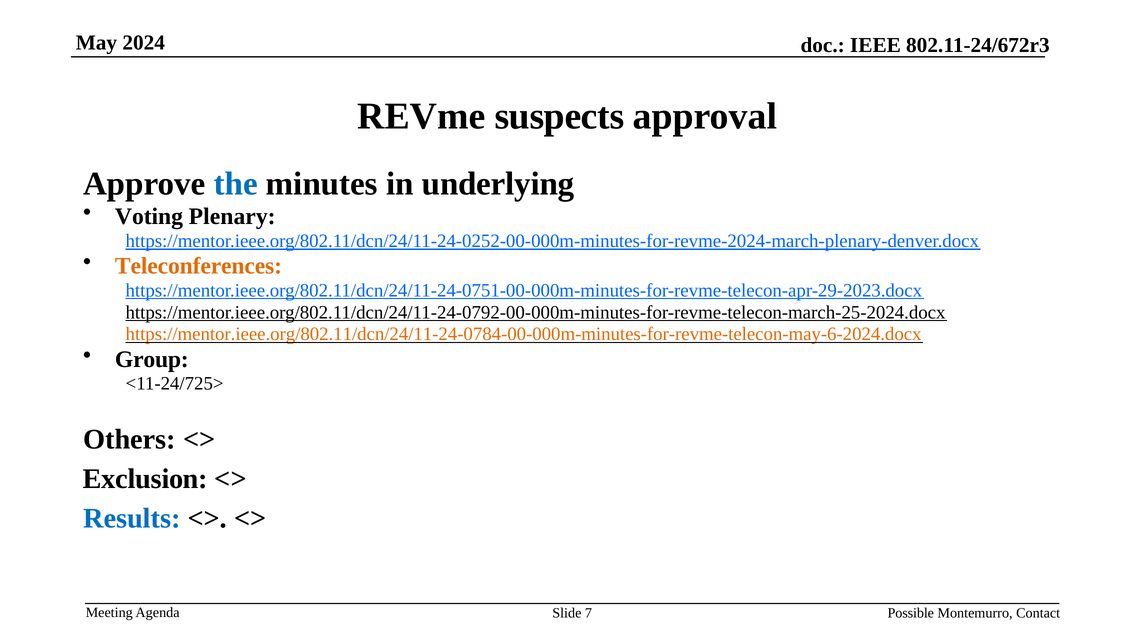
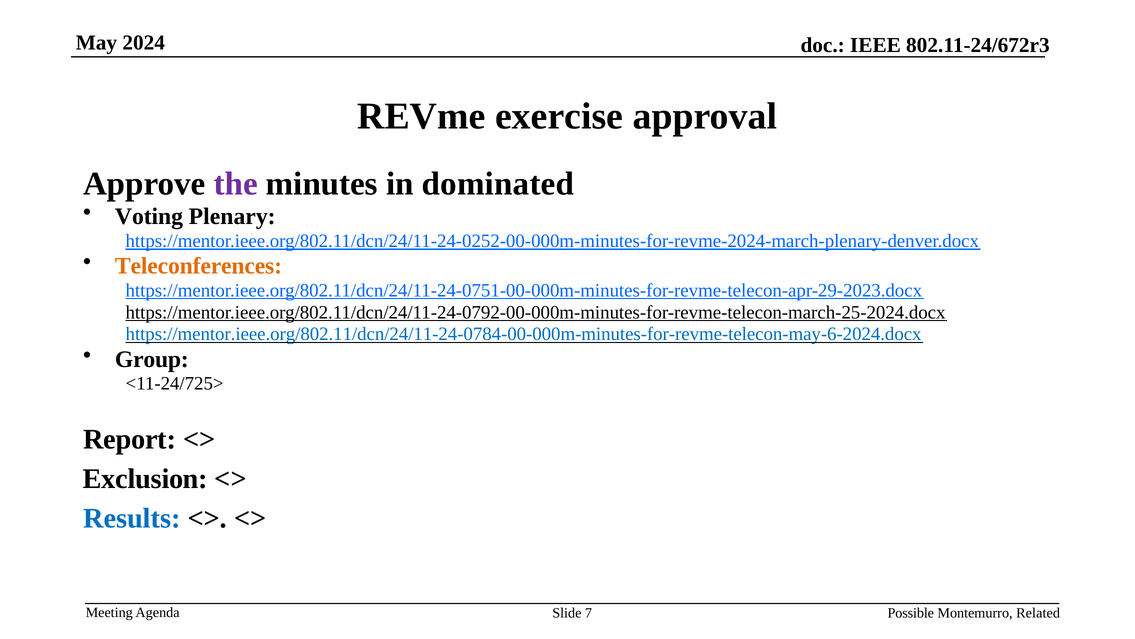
suspects: suspects -> exercise (559, 116)
the colour: blue -> purple (236, 184)
underlying: underlying -> dominated (498, 184)
https://mentor.ieee.org/802.11/dcn/24/11-24-0784-00-000m-minutes-for-revme-telecon-may-6-2024.docx colour: orange -> blue (524, 334)
Others: Others -> Report (130, 439)
Contact: Contact -> Related (1038, 612)
